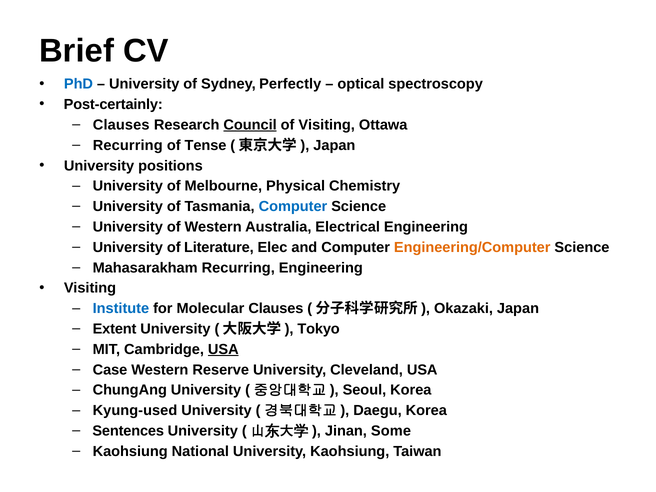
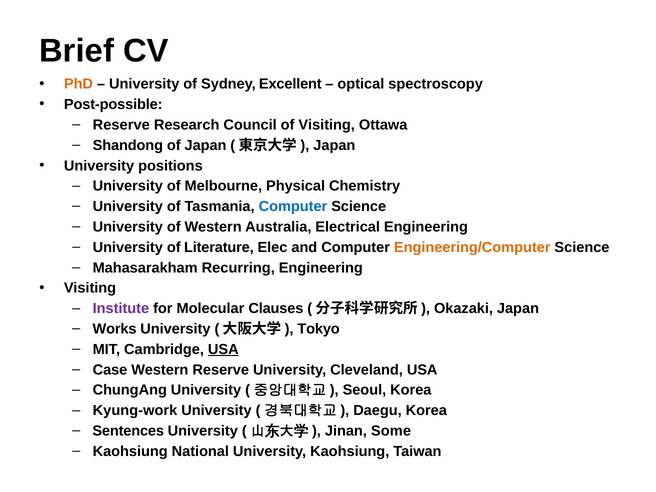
PhD colour: blue -> orange (78, 84)
Perfectly: Perfectly -> Excellent (290, 84)
Post-certainly: Post-certainly -> Post-possible (113, 105)
Clauses: Clauses -> Reserve (121, 125)
Council underline: present -> none (250, 125)
Recurring: Recurring -> Shandong (128, 145)
of Tense: Tense -> Japan (206, 145)
Institute colour: blue -> purple (121, 309)
Extent: Extent -> Works (115, 329)
Kyung-used: Kyung-used -> Kyung-work (135, 411)
